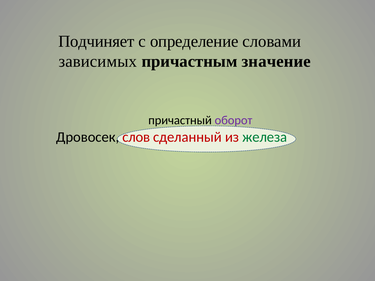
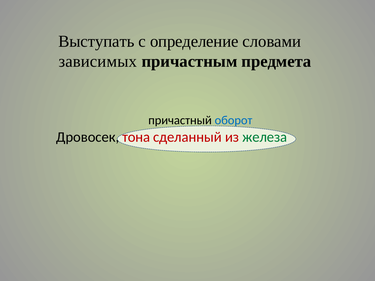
Подчиняет: Подчиняет -> Выступать (96, 41)
значение: значение -> предмета (276, 61)
оборот colour: purple -> blue (234, 120)
слов: слов -> тона (136, 137)
